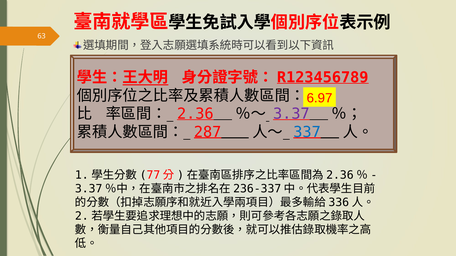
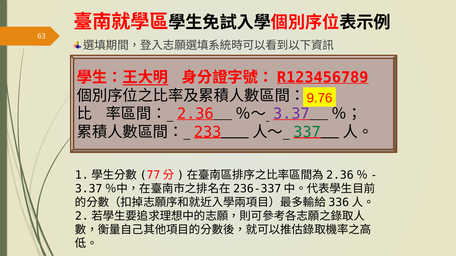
6.97: 6.97 -> 9.76 (320, 98)
287: 287 -> 233 (208, 132)
337 colour: blue -> green (307, 132)
